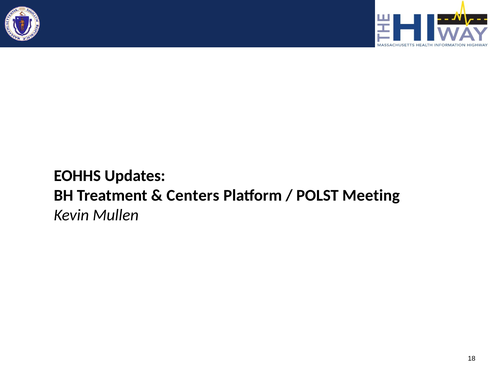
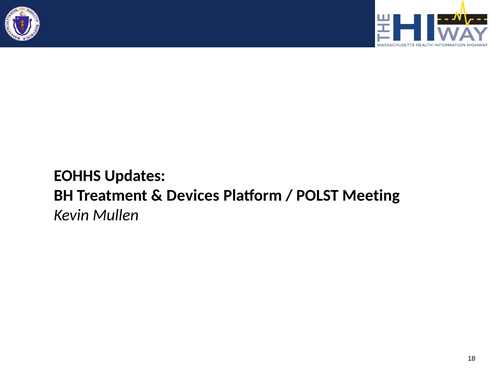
Centers: Centers -> Devices (193, 195)
